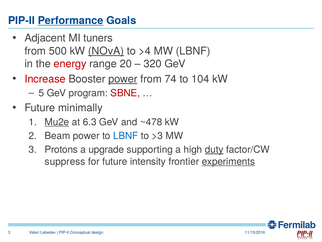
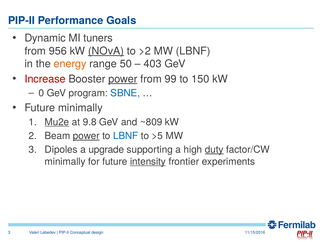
Performance underline: present -> none (71, 21)
Adjacent: Adjacent -> Dynamic (45, 38)
500: 500 -> 956 (58, 51)
>4: >4 -> >2 (145, 51)
energy colour: red -> orange (70, 64)
20: 20 -> 50 (126, 64)
320: 320 -> 403 (153, 64)
74: 74 -> 99 (171, 79)
104: 104 -> 150 (200, 79)
5: 5 -> 0 (41, 93)
SBNE colour: red -> blue (125, 93)
6.3: 6.3 -> 9.8 (90, 122)
~478: ~478 -> ~809 (151, 122)
power underline: none -> present (86, 136)
>3: >3 -> >5 (157, 136)
Protons: Protons -> Dipoles (61, 149)
suppress: suppress -> minimally (65, 161)
intensity underline: none -> present (148, 161)
experiments underline: present -> none (228, 161)
